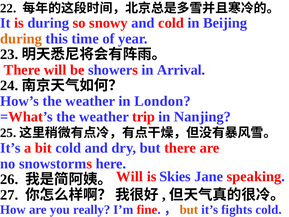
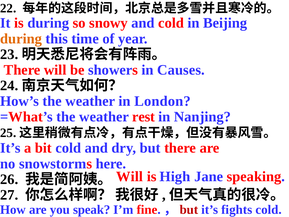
Arrival: Arrival -> Causes (181, 70)
trip: trip -> rest (144, 117)
Skies: Skies -> High (175, 176)
really: really -> speak (92, 209)
but colour: orange -> red (189, 209)
